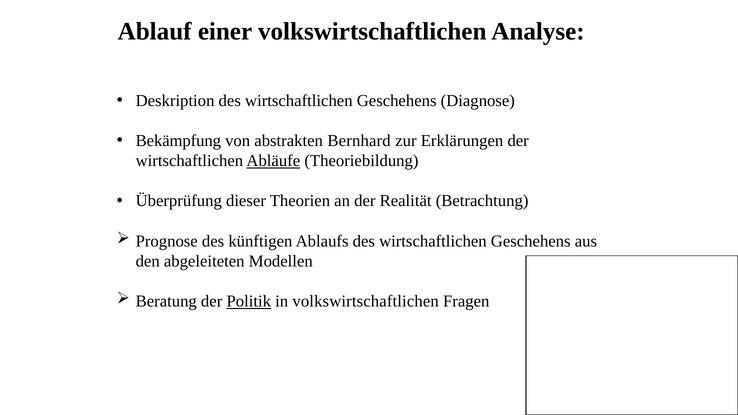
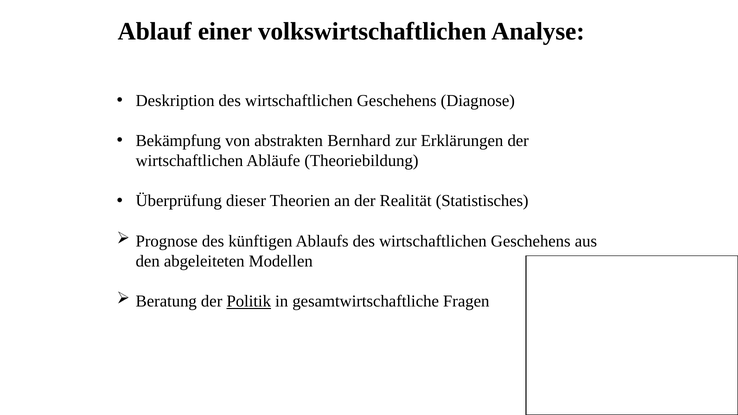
Abläufe underline: present -> none (273, 161)
Betrachtung: Betrachtung -> Statistisches (482, 201)
in volkswirtschaftlichen: volkswirtschaftlichen -> gesamtwirtschaftliche (366, 301)
